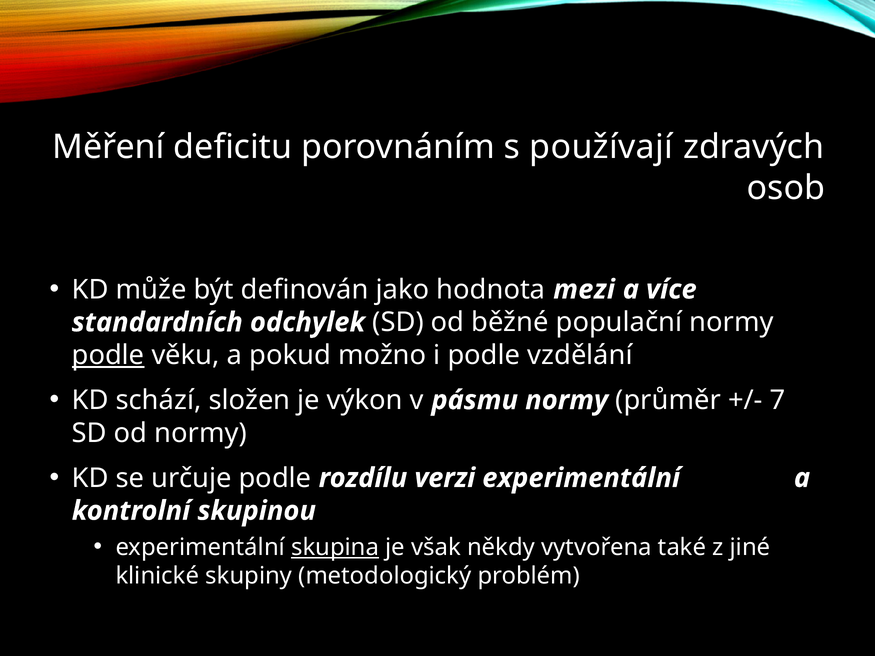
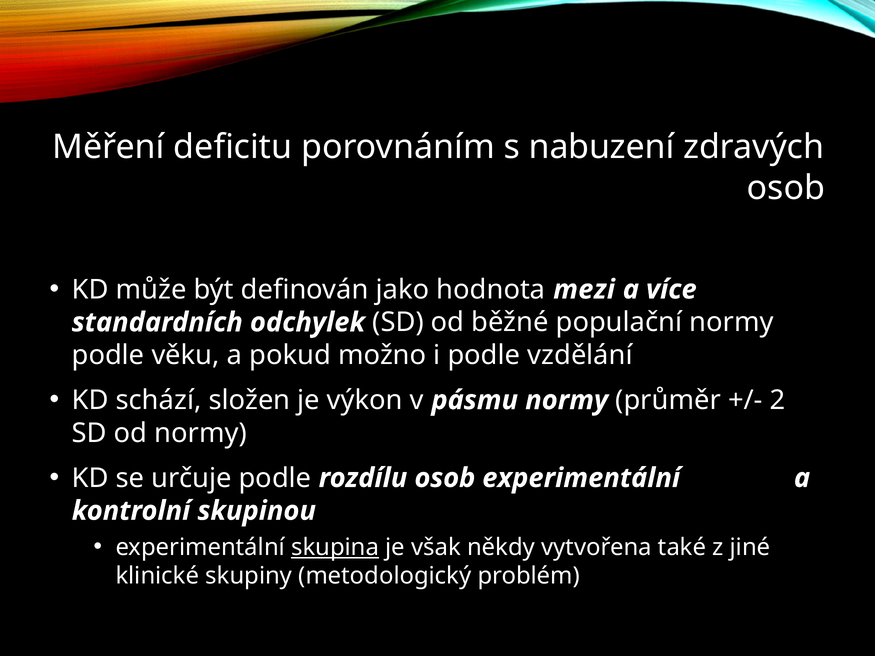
používají: používají -> nabuzení (602, 147)
podle underline: present -> none (108, 355)
7: 7 -> 2 (778, 400)
rozdílu verzi: verzi -> osob (445, 478)
